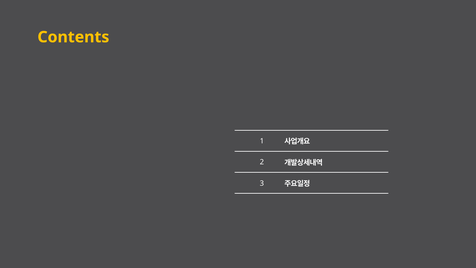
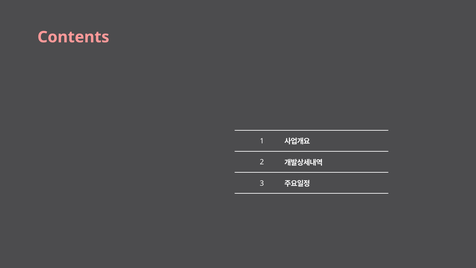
Contents colour: yellow -> pink (73, 37)
